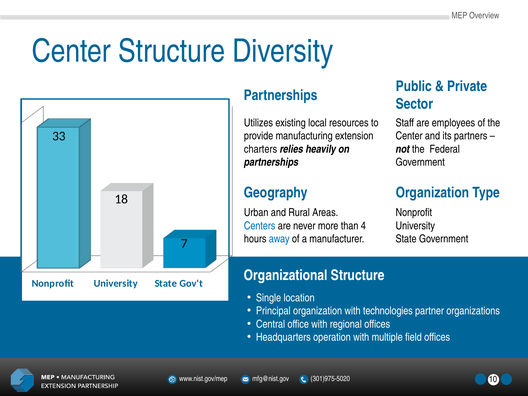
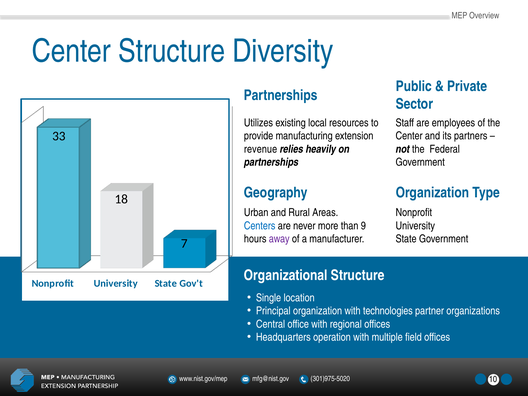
charters: charters -> revenue (261, 149)
4: 4 -> 9 (363, 226)
away colour: blue -> purple (279, 239)
